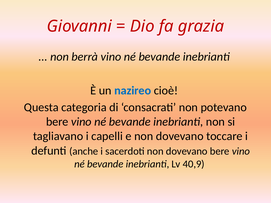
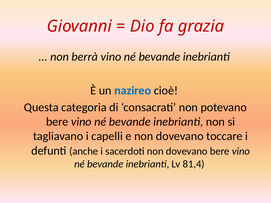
40,9: 40,9 -> 81,4 (194, 164)
